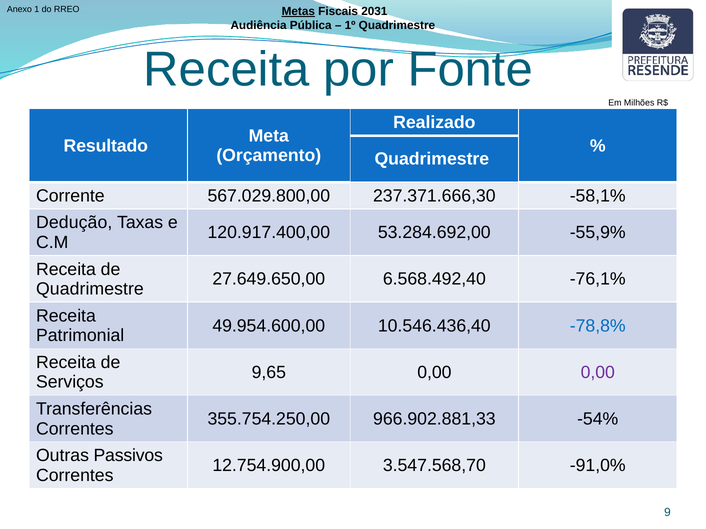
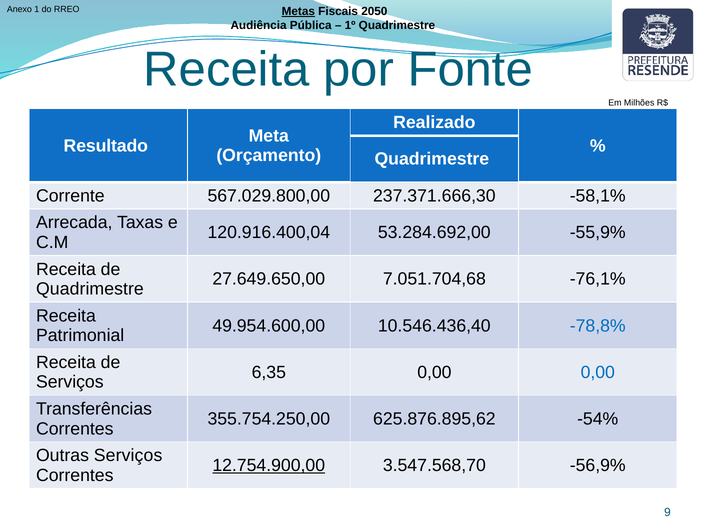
2031: 2031 -> 2050 (374, 11)
Dedução: Dedução -> Arrecada (74, 223)
120.917.400,00: 120.917.400,00 -> 120.916.400,04 (269, 233)
6.568.492,40: 6.568.492,40 -> 7.051.704,68 (434, 279)
9,65: 9,65 -> 6,35 (269, 373)
0,00 colour: purple -> blue (598, 373)
966.902.881,33: 966.902.881,33 -> 625.876.895,62 (434, 419)
Outras Passivos: Passivos -> Serviços (128, 456)
12.754.900,00 underline: none -> present (269, 466)
-91,0%: -91,0% -> -56,9% (598, 466)
